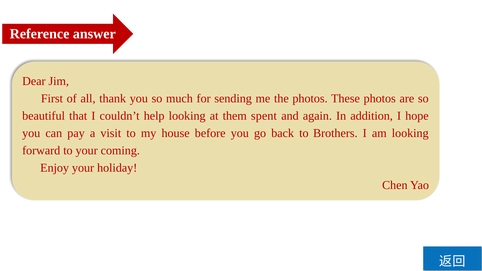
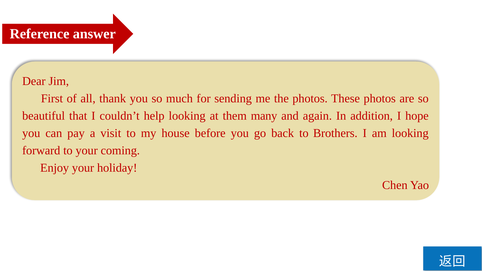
spent: spent -> many (264, 116)
